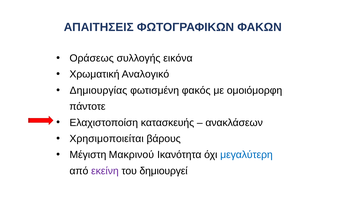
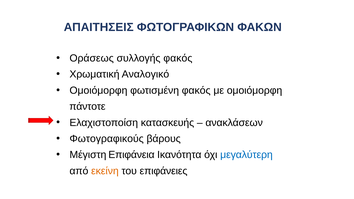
συλλογής εικόνα: εικόνα -> φακός (178, 58)
Δημιουργίας: Δημιουργίας -> Ομοιόμορφη (98, 90)
Χρησιμοποιείται: Χρησιμοποιείται -> Φωτογραφικούς (107, 139)
Μακρινού: Μακρινού -> Επιφάνεια (131, 155)
εκείνη colour: purple -> orange (105, 171)
δημιουργεί: δημιουργεί -> επιφάνειες (164, 171)
